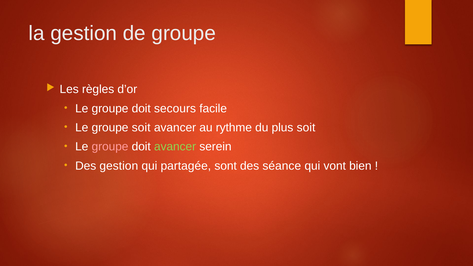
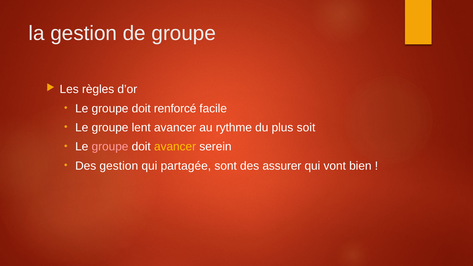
secours: secours -> renforcé (175, 108)
groupe soit: soit -> lent (141, 128)
avancer colour: light green -> yellow (175, 147)
séance: séance -> assurer (282, 166)
